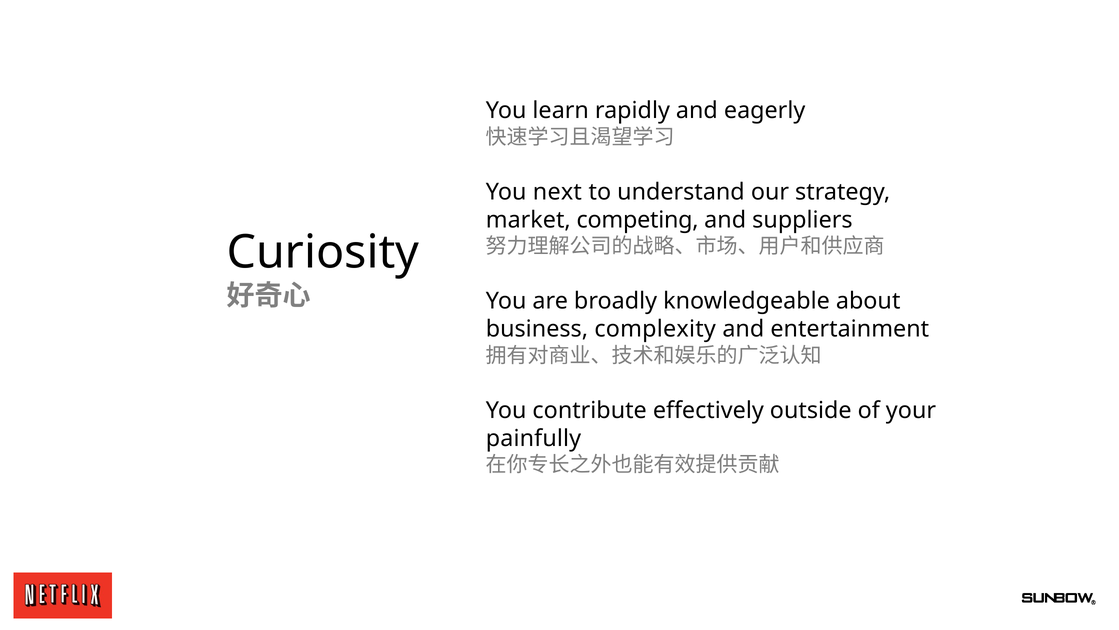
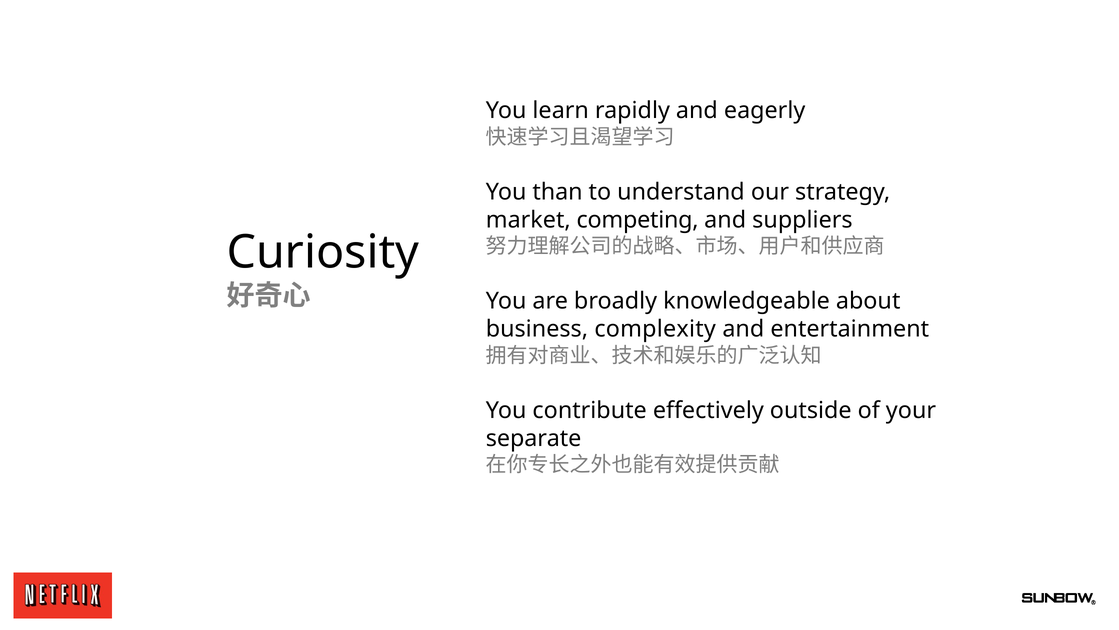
next: next -> than (558, 192)
painfully: painfully -> separate (534, 438)
